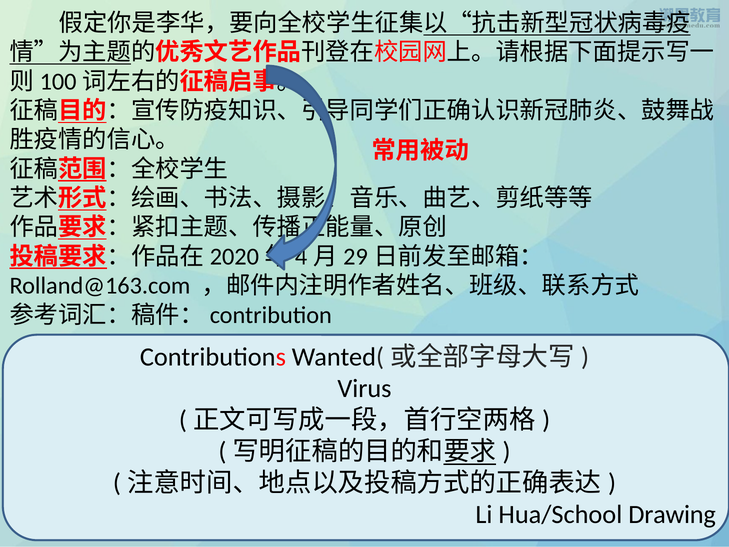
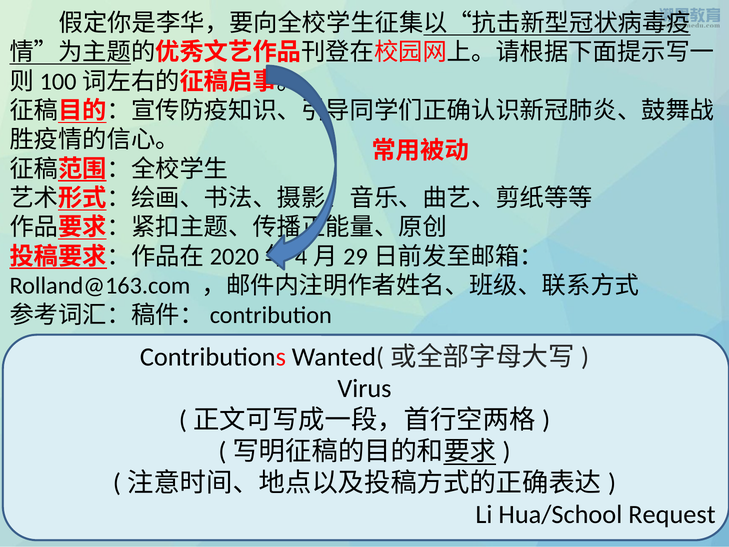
Drawing: Drawing -> Request (672, 515)
